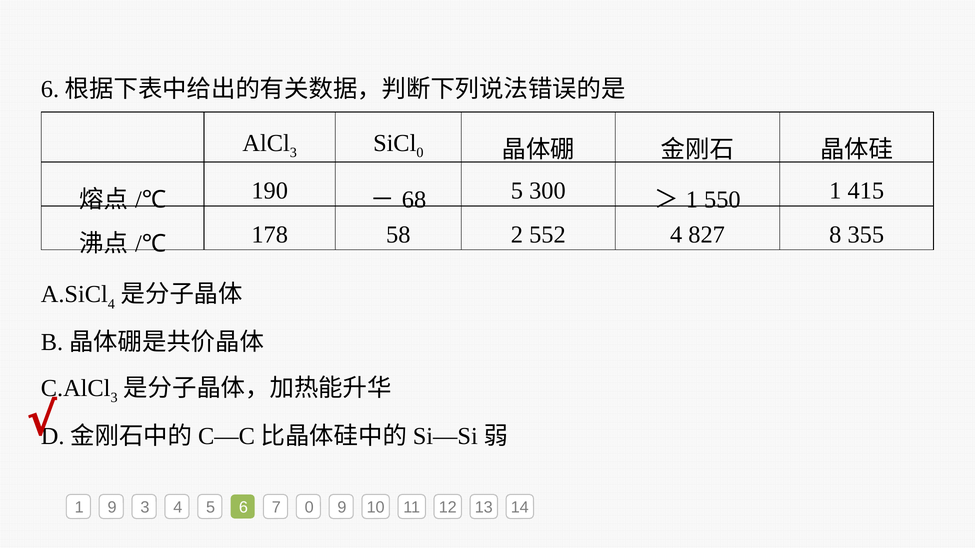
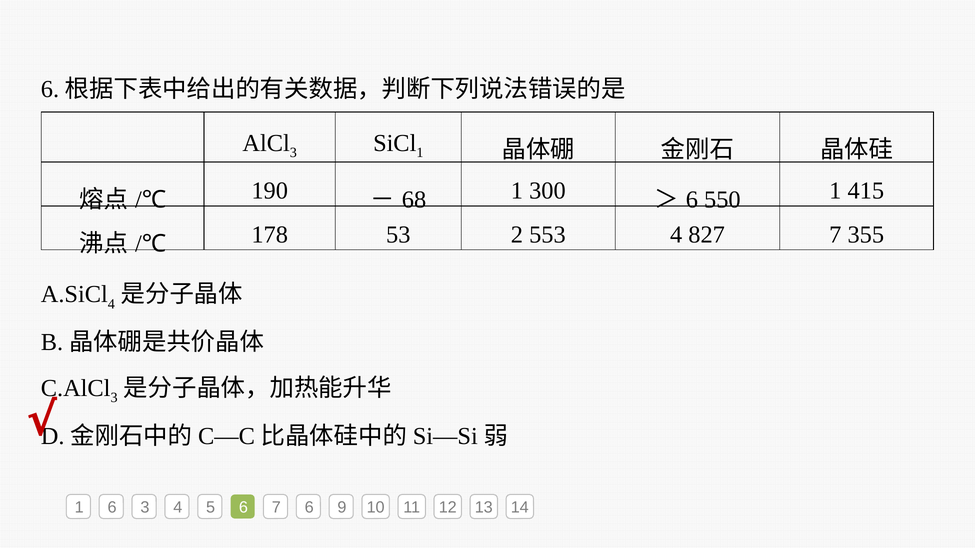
0: 0 -> 1 (420, 153)
5: 5 -> 1 (517, 191)
1: 1 -> 6 (692, 200)
58: 58 -> 53 (398, 235)
552: 552 -> 553 (547, 235)
827 8: 8 -> 7 (835, 235)
1 9: 9 -> 6 (112, 508)
7 0: 0 -> 6 (309, 508)
